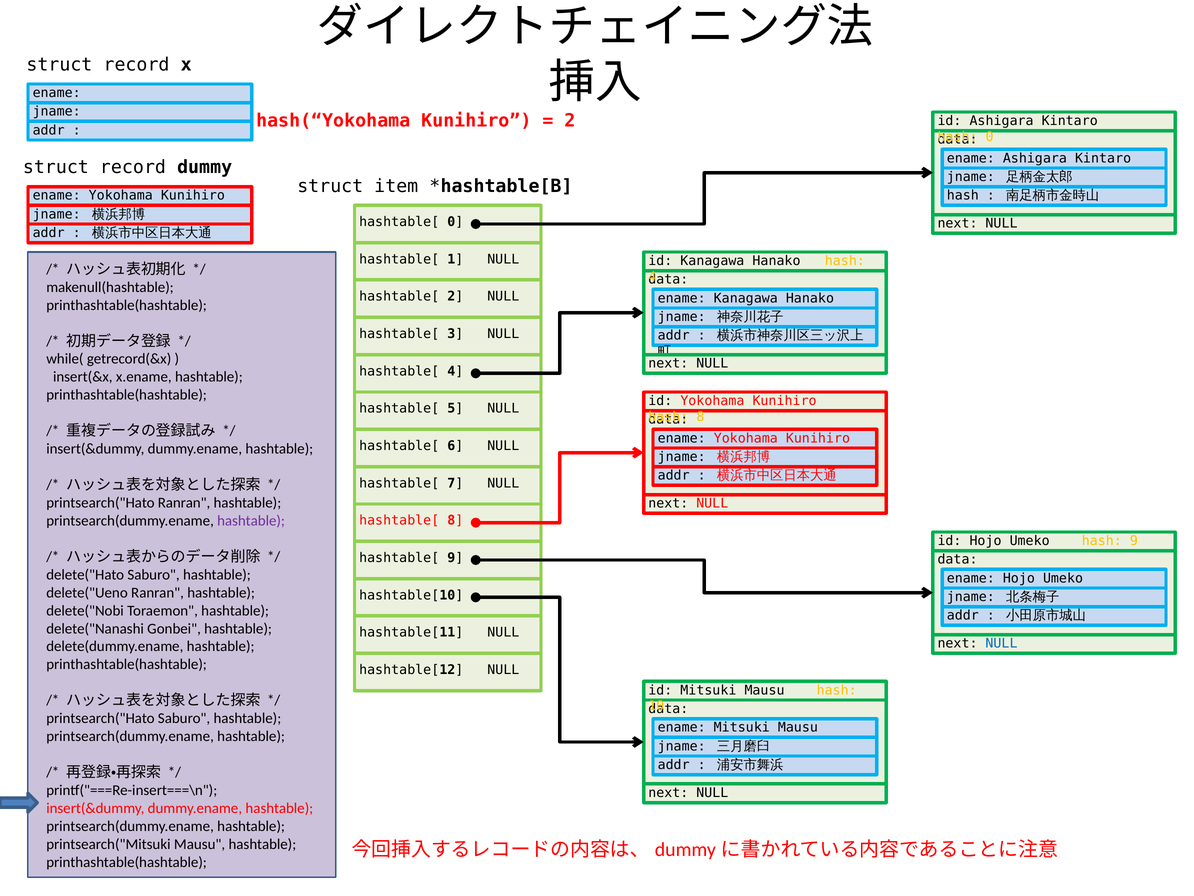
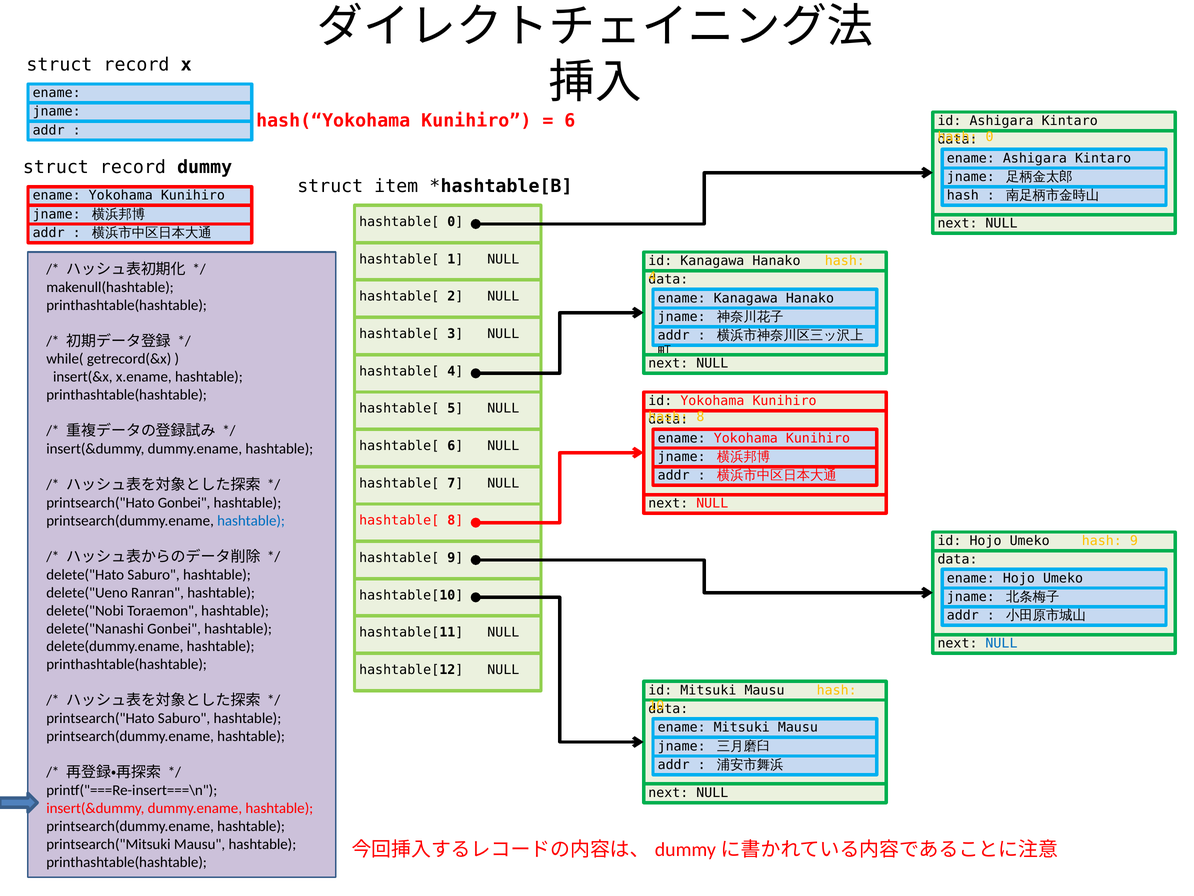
2: 2 -> 6 (570, 121)
printsearch("Hato Ranran: Ranran -> Gonbei (184, 503)
hashtable colour: purple -> blue (251, 520)
